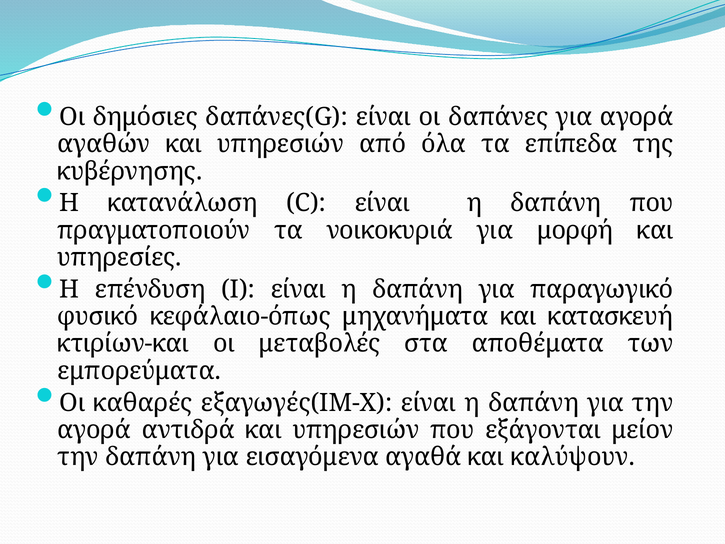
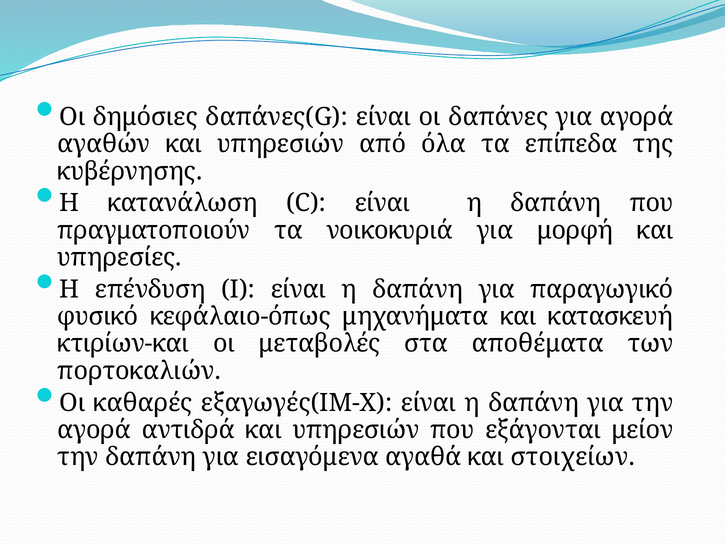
εμπορεύματα: εμπορεύματα -> πορτοκαλιών (139, 371)
καλύψουν: καλύψουν -> στοιχείων (573, 457)
